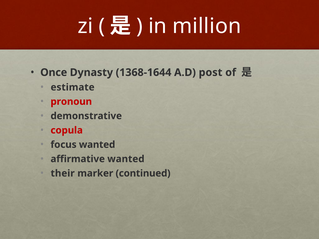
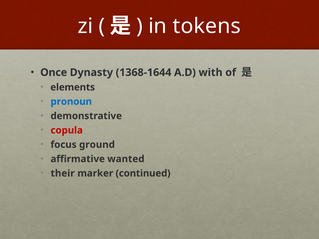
million: million -> tokens (207, 26)
post: post -> with (211, 73)
estimate: estimate -> elements (73, 87)
pronoun colour: red -> blue (71, 102)
focus wanted: wanted -> ground (97, 145)
